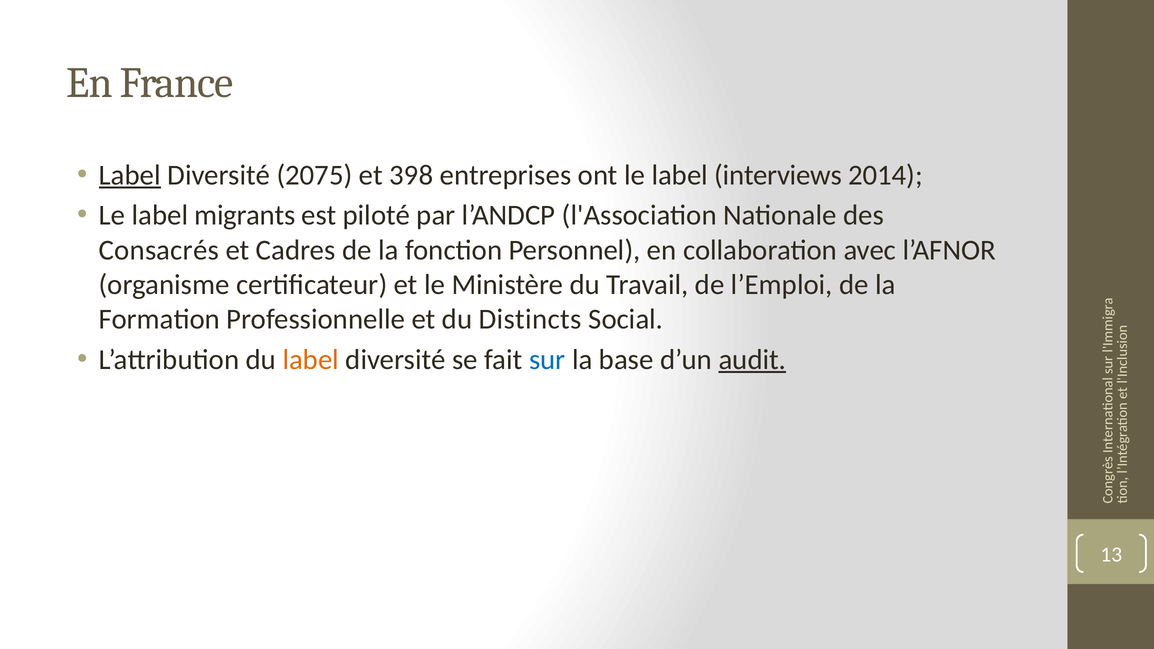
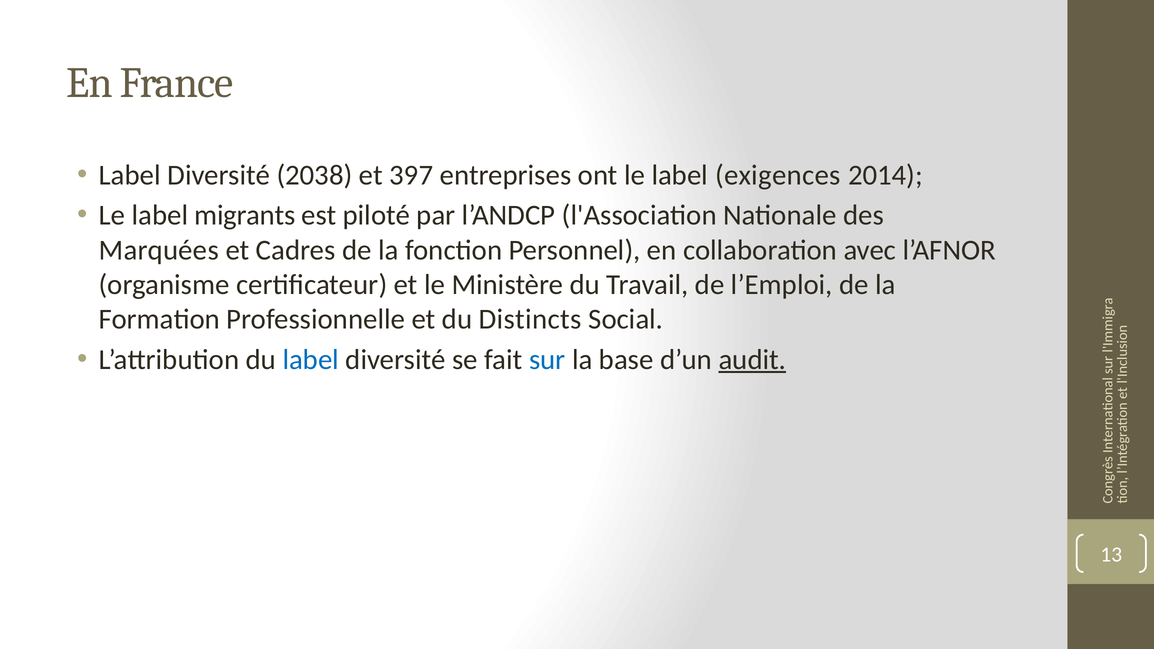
Label underline: present -> none (130, 175)
2075: 2075 -> 2038 (314, 175)
398: 398 -> 397 (411, 175)
interviews: interviews -> exigences (778, 175)
Consacrés: Consacrés -> Marquées (159, 250)
label colour: orange -> blue (311, 360)
